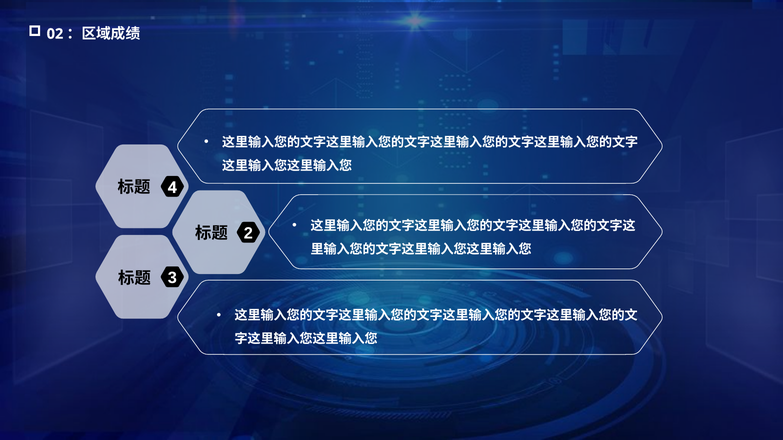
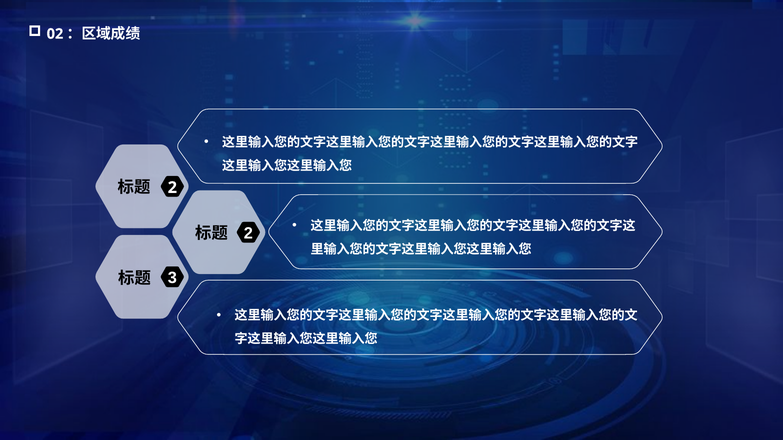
4: 4 -> 2 (172, 188)
